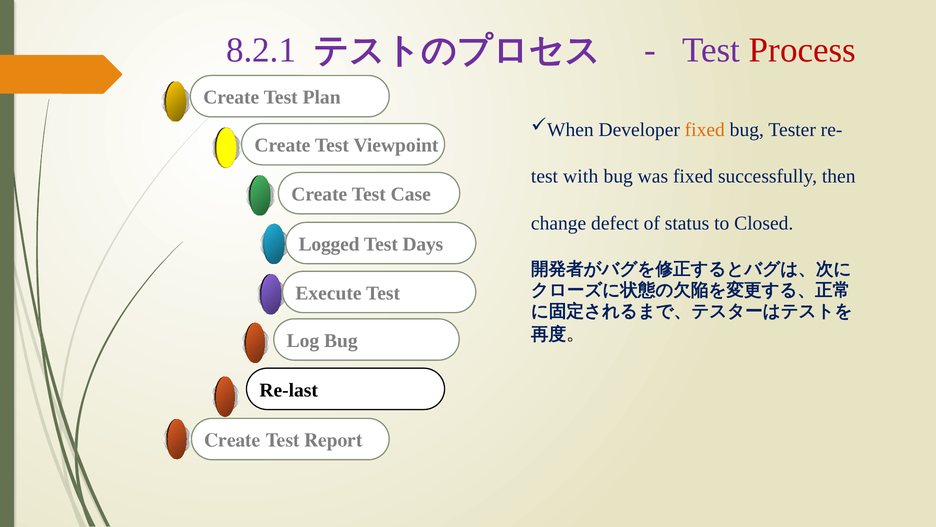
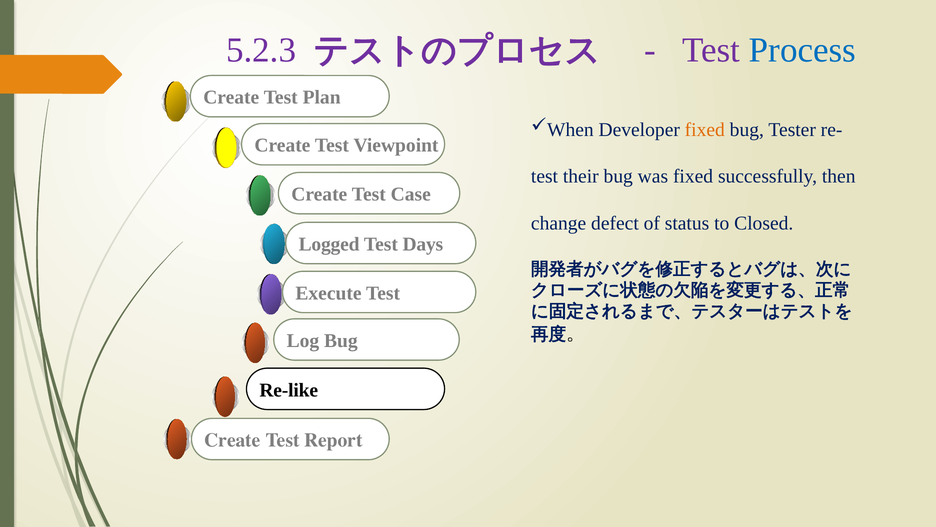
8.2.1: 8.2.1 -> 5.2.3 (261, 50)
Process colour: red -> blue (802, 50)
with: with -> their (581, 176)
Re-last: Re-last -> Re-like (289, 390)
